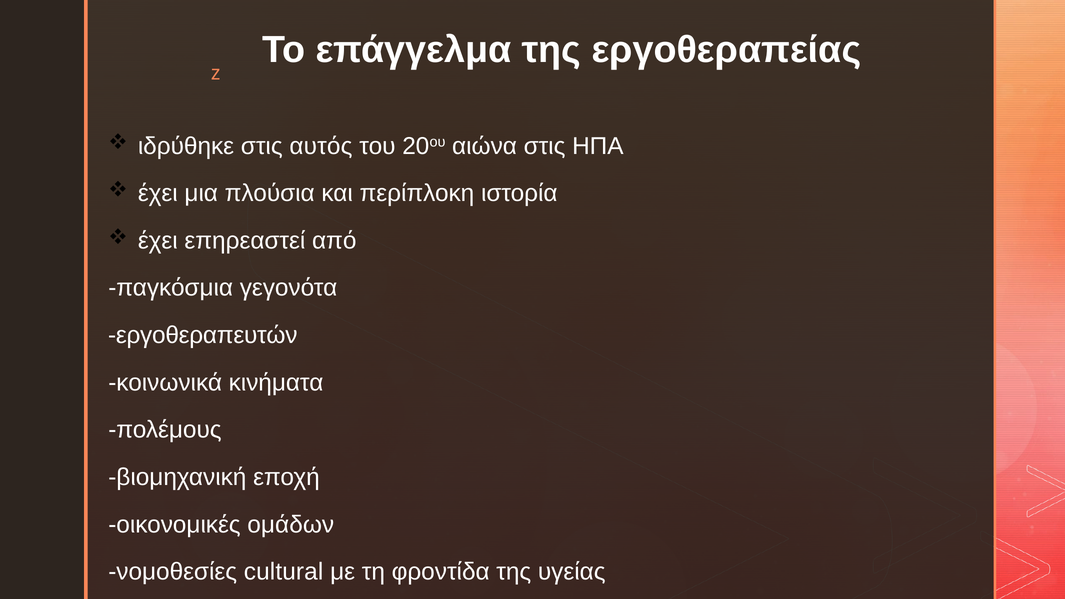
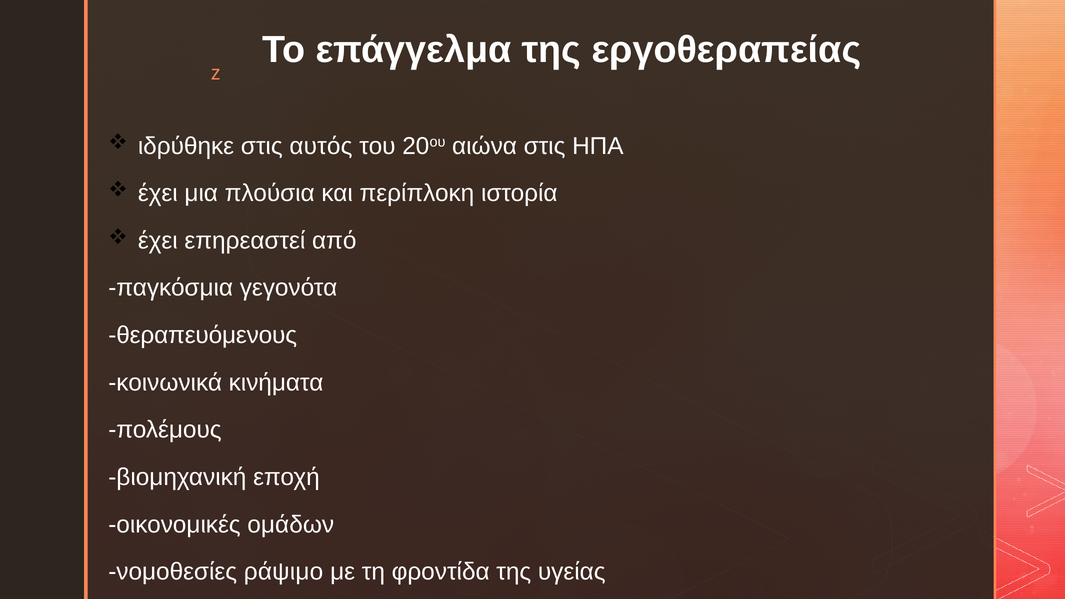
εργοθεραπευτών: εργοθεραπευτών -> θεραπευόμενους (203, 335)
cultural: cultural -> ράψιμο (284, 572)
